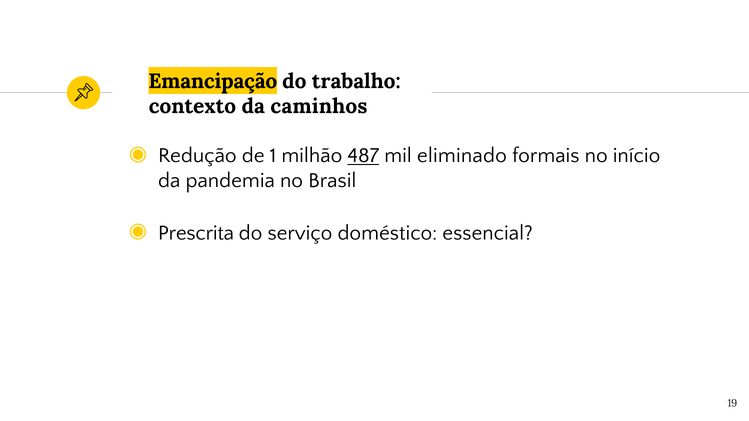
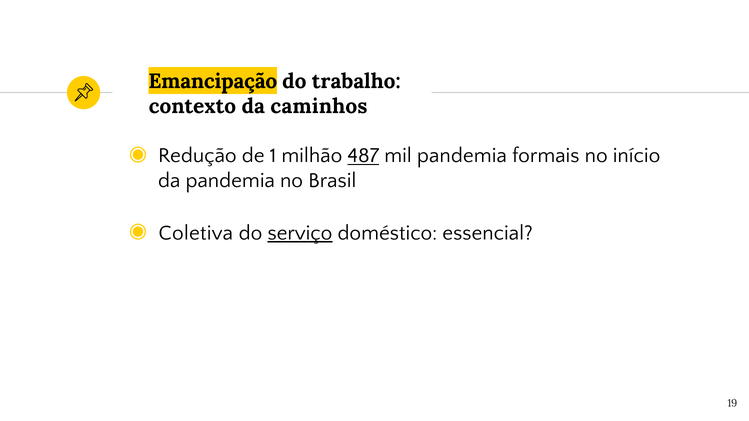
mil eliminado: eliminado -> pandemia (462, 156)
Prescrita: Prescrita -> Coletiva (196, 233)
serviço underline: none -> present (300, 233)
